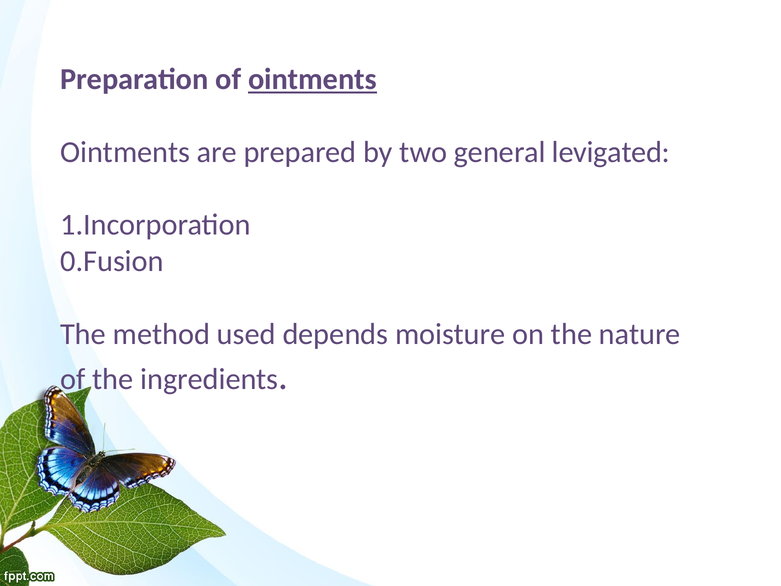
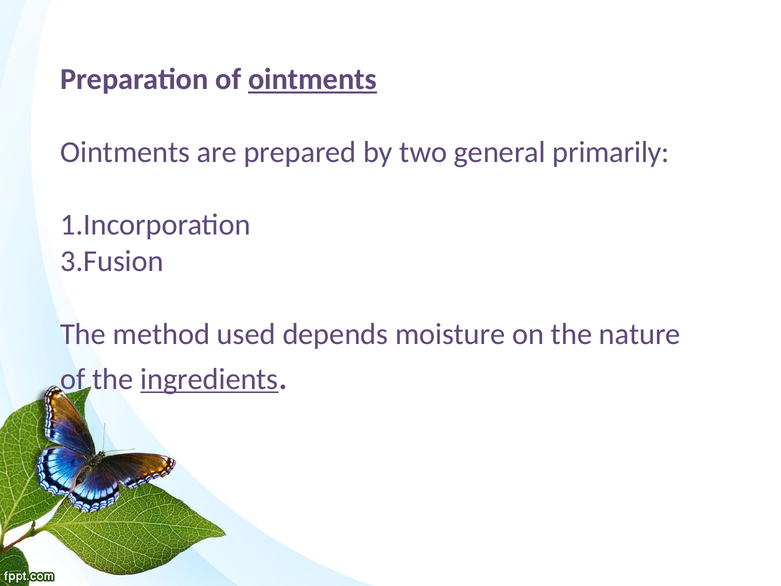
levigated: levigated -> primarily (611, 152)
0.Fusion: 0.Fusion -> 3.Fusion (112, 261)
ingredients underline: none -> present (209, 379)
